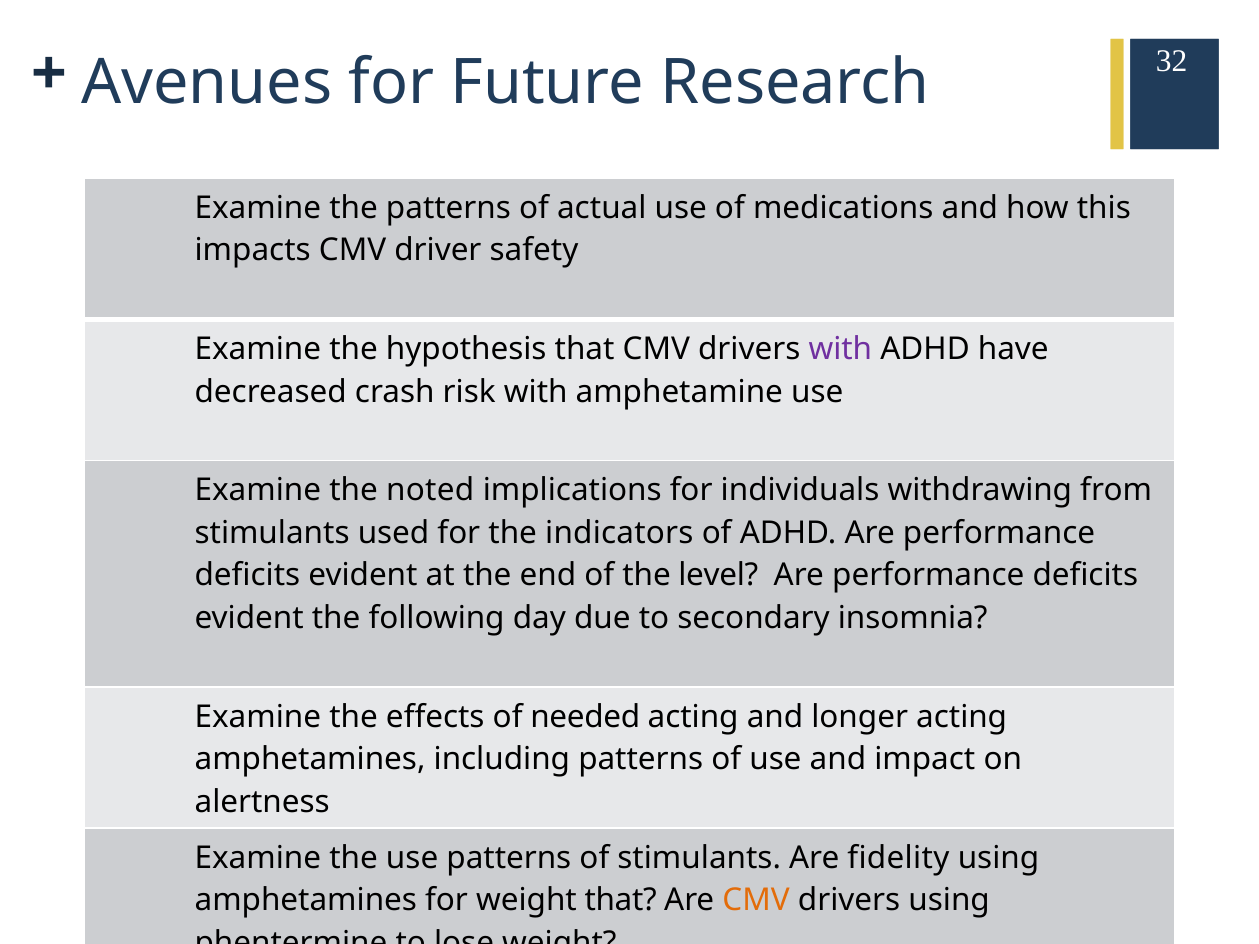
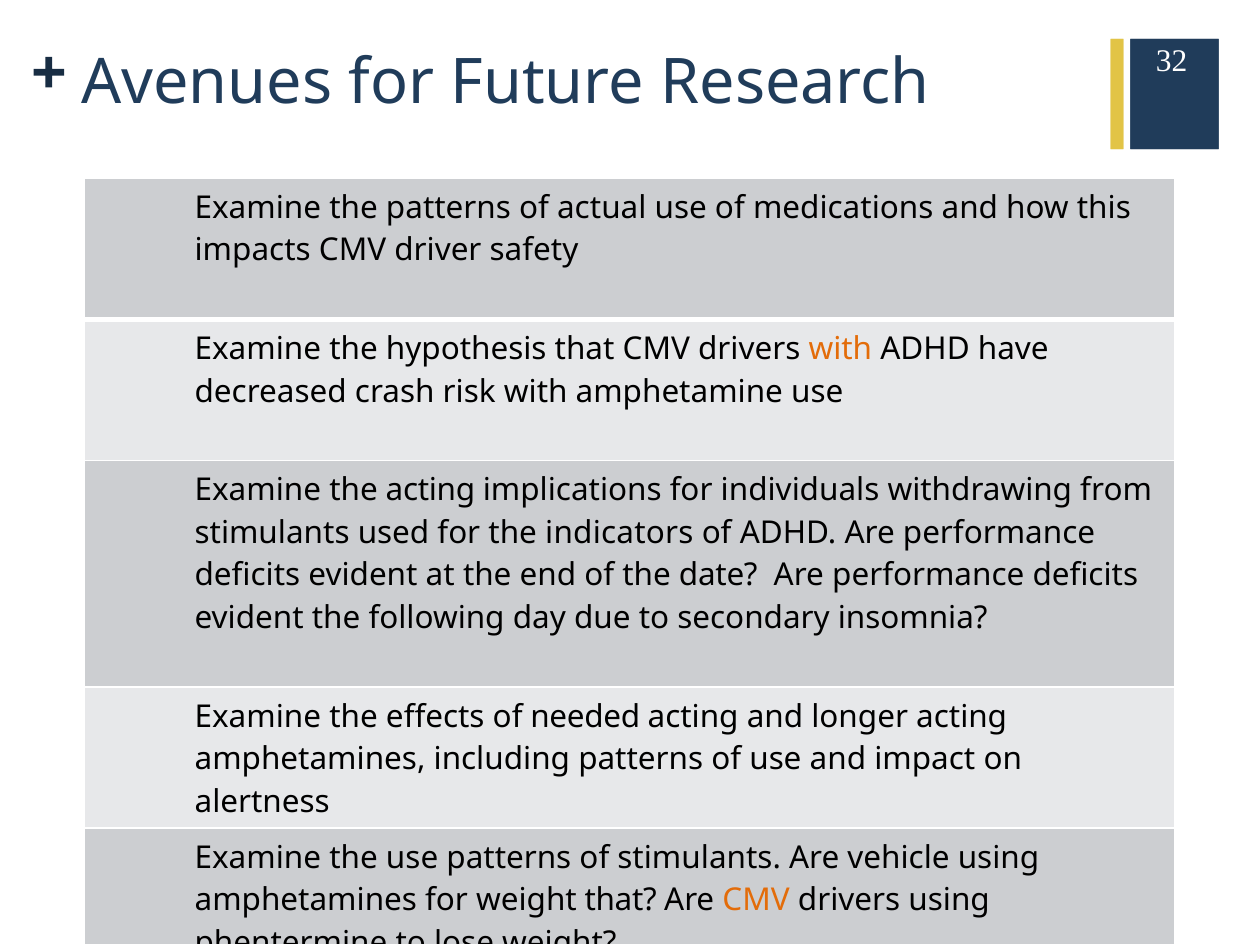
with colour: purple -> orange (840, 349)
the noted: noted -> acting (430, 490)
level: level -> date (718, 576)
fidelity: fidelity -> vehicle (899, 858)
